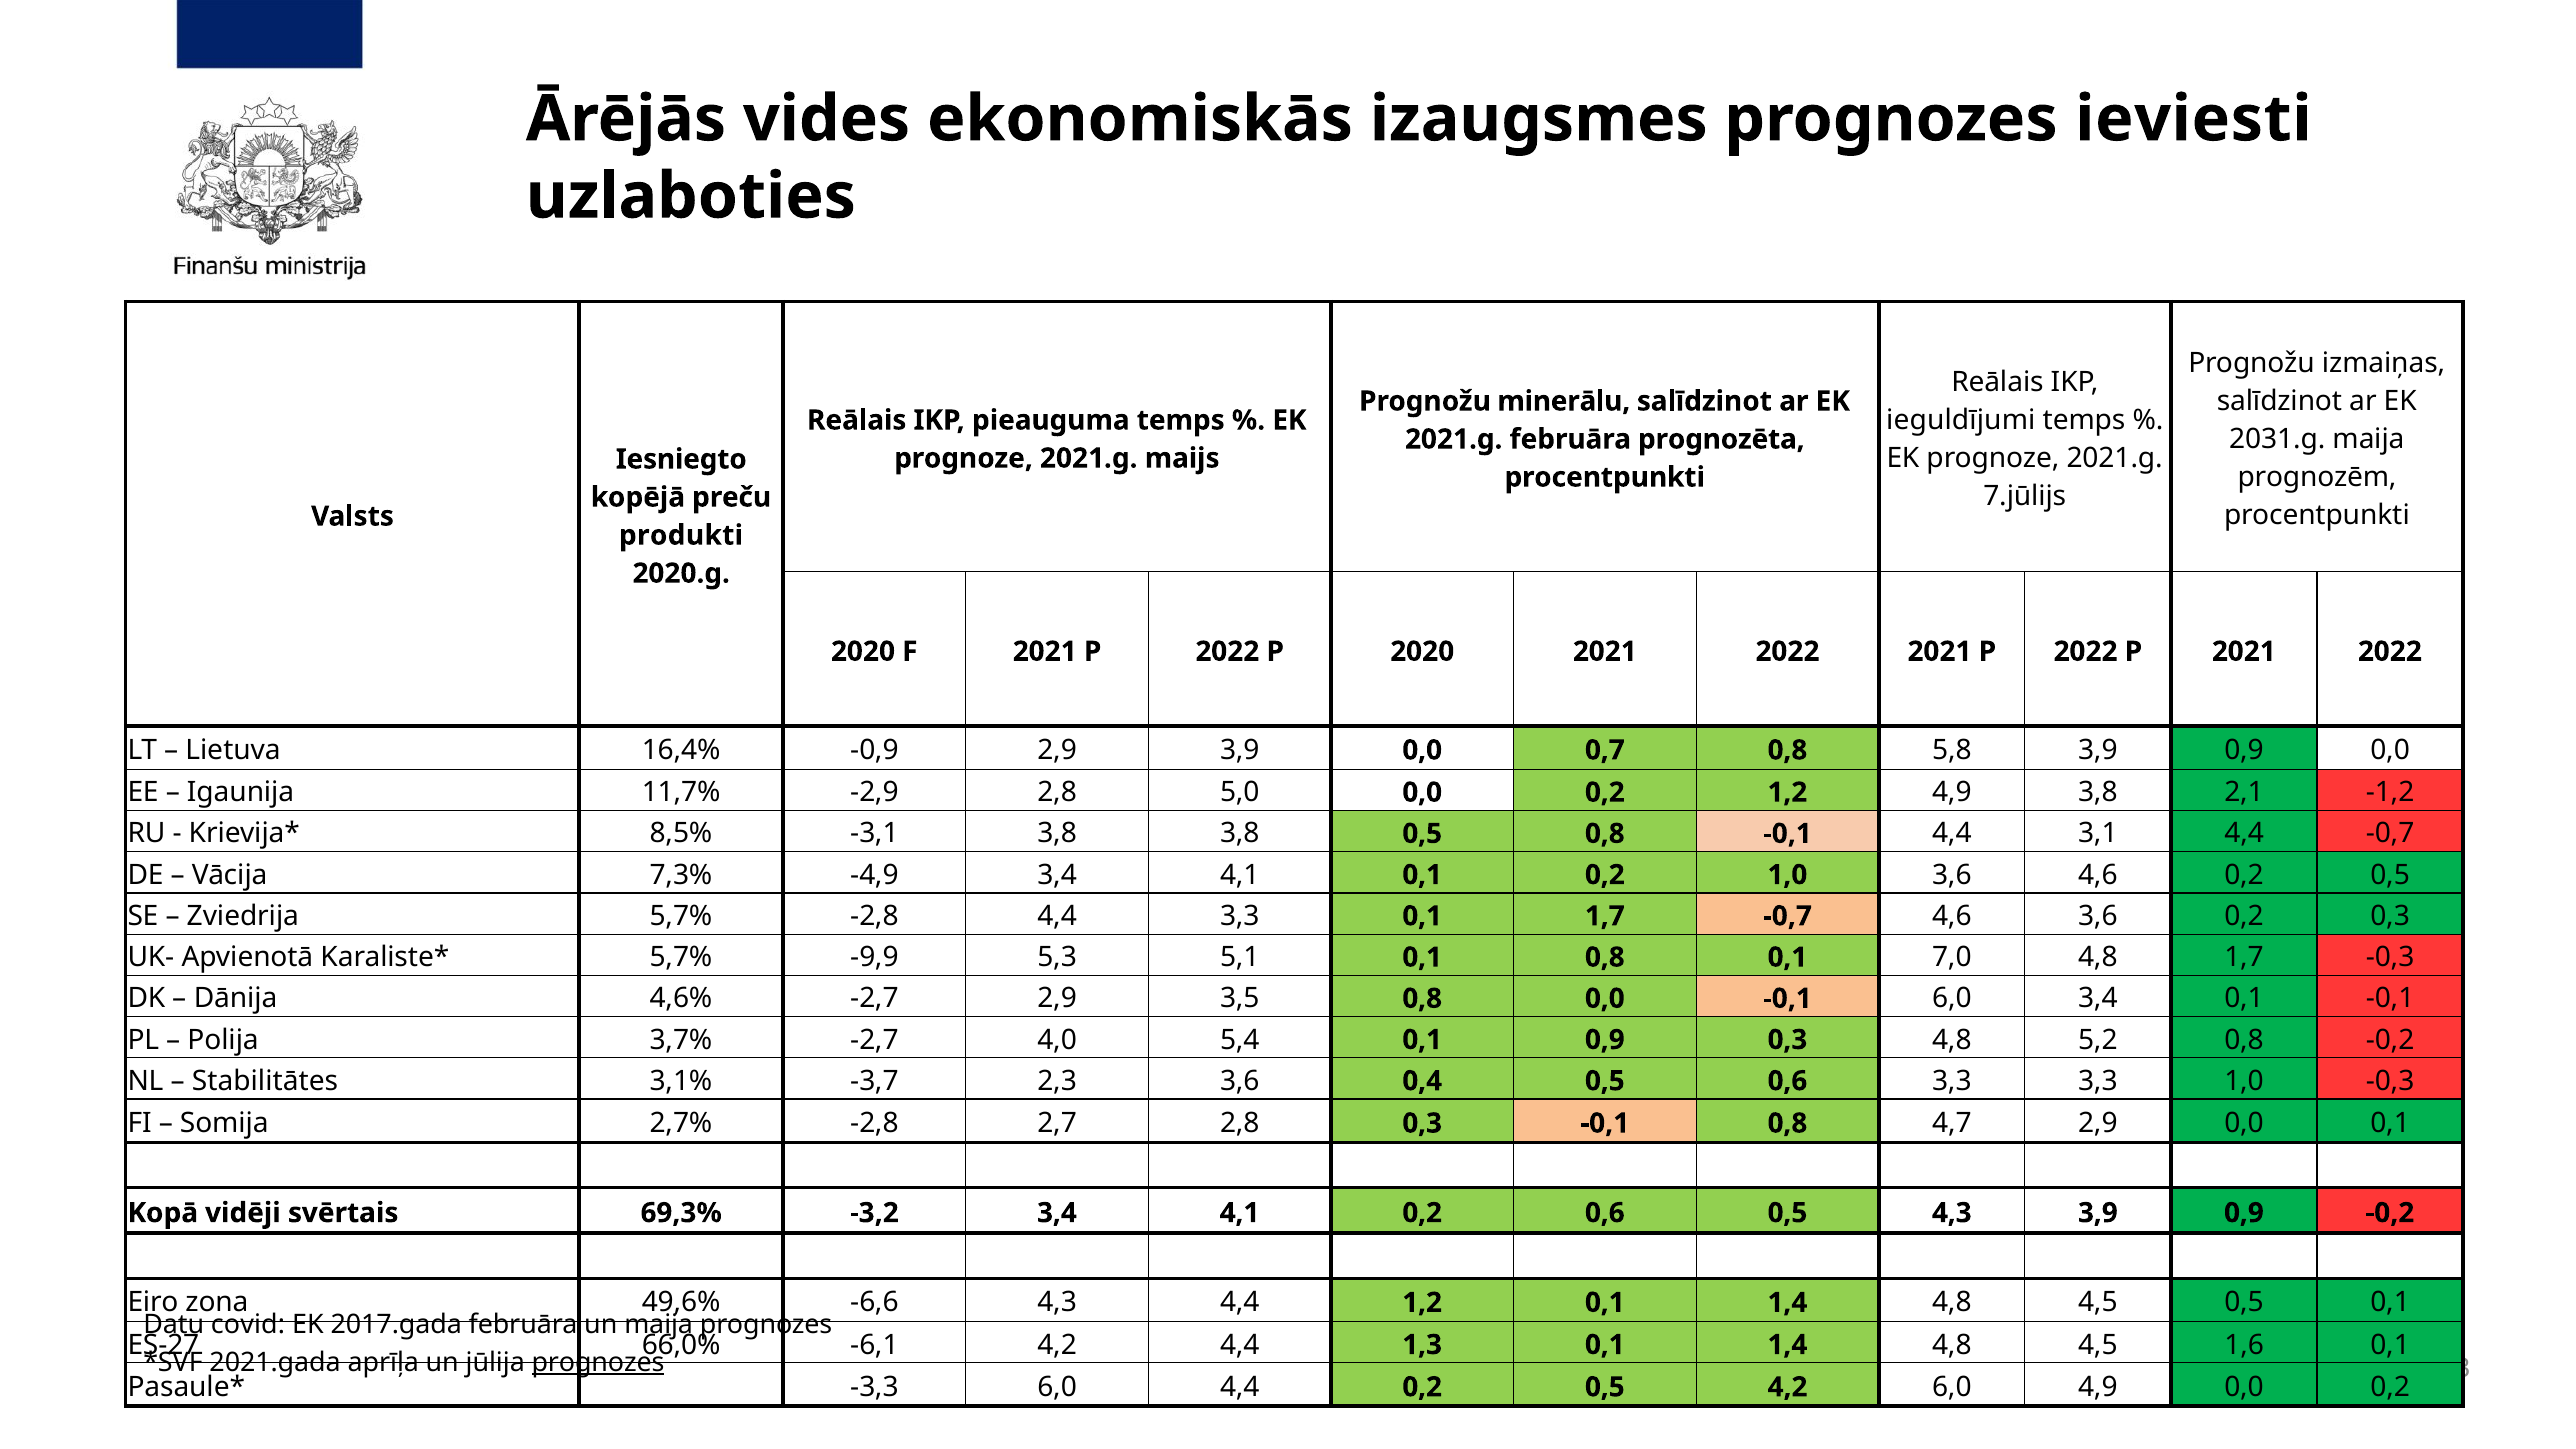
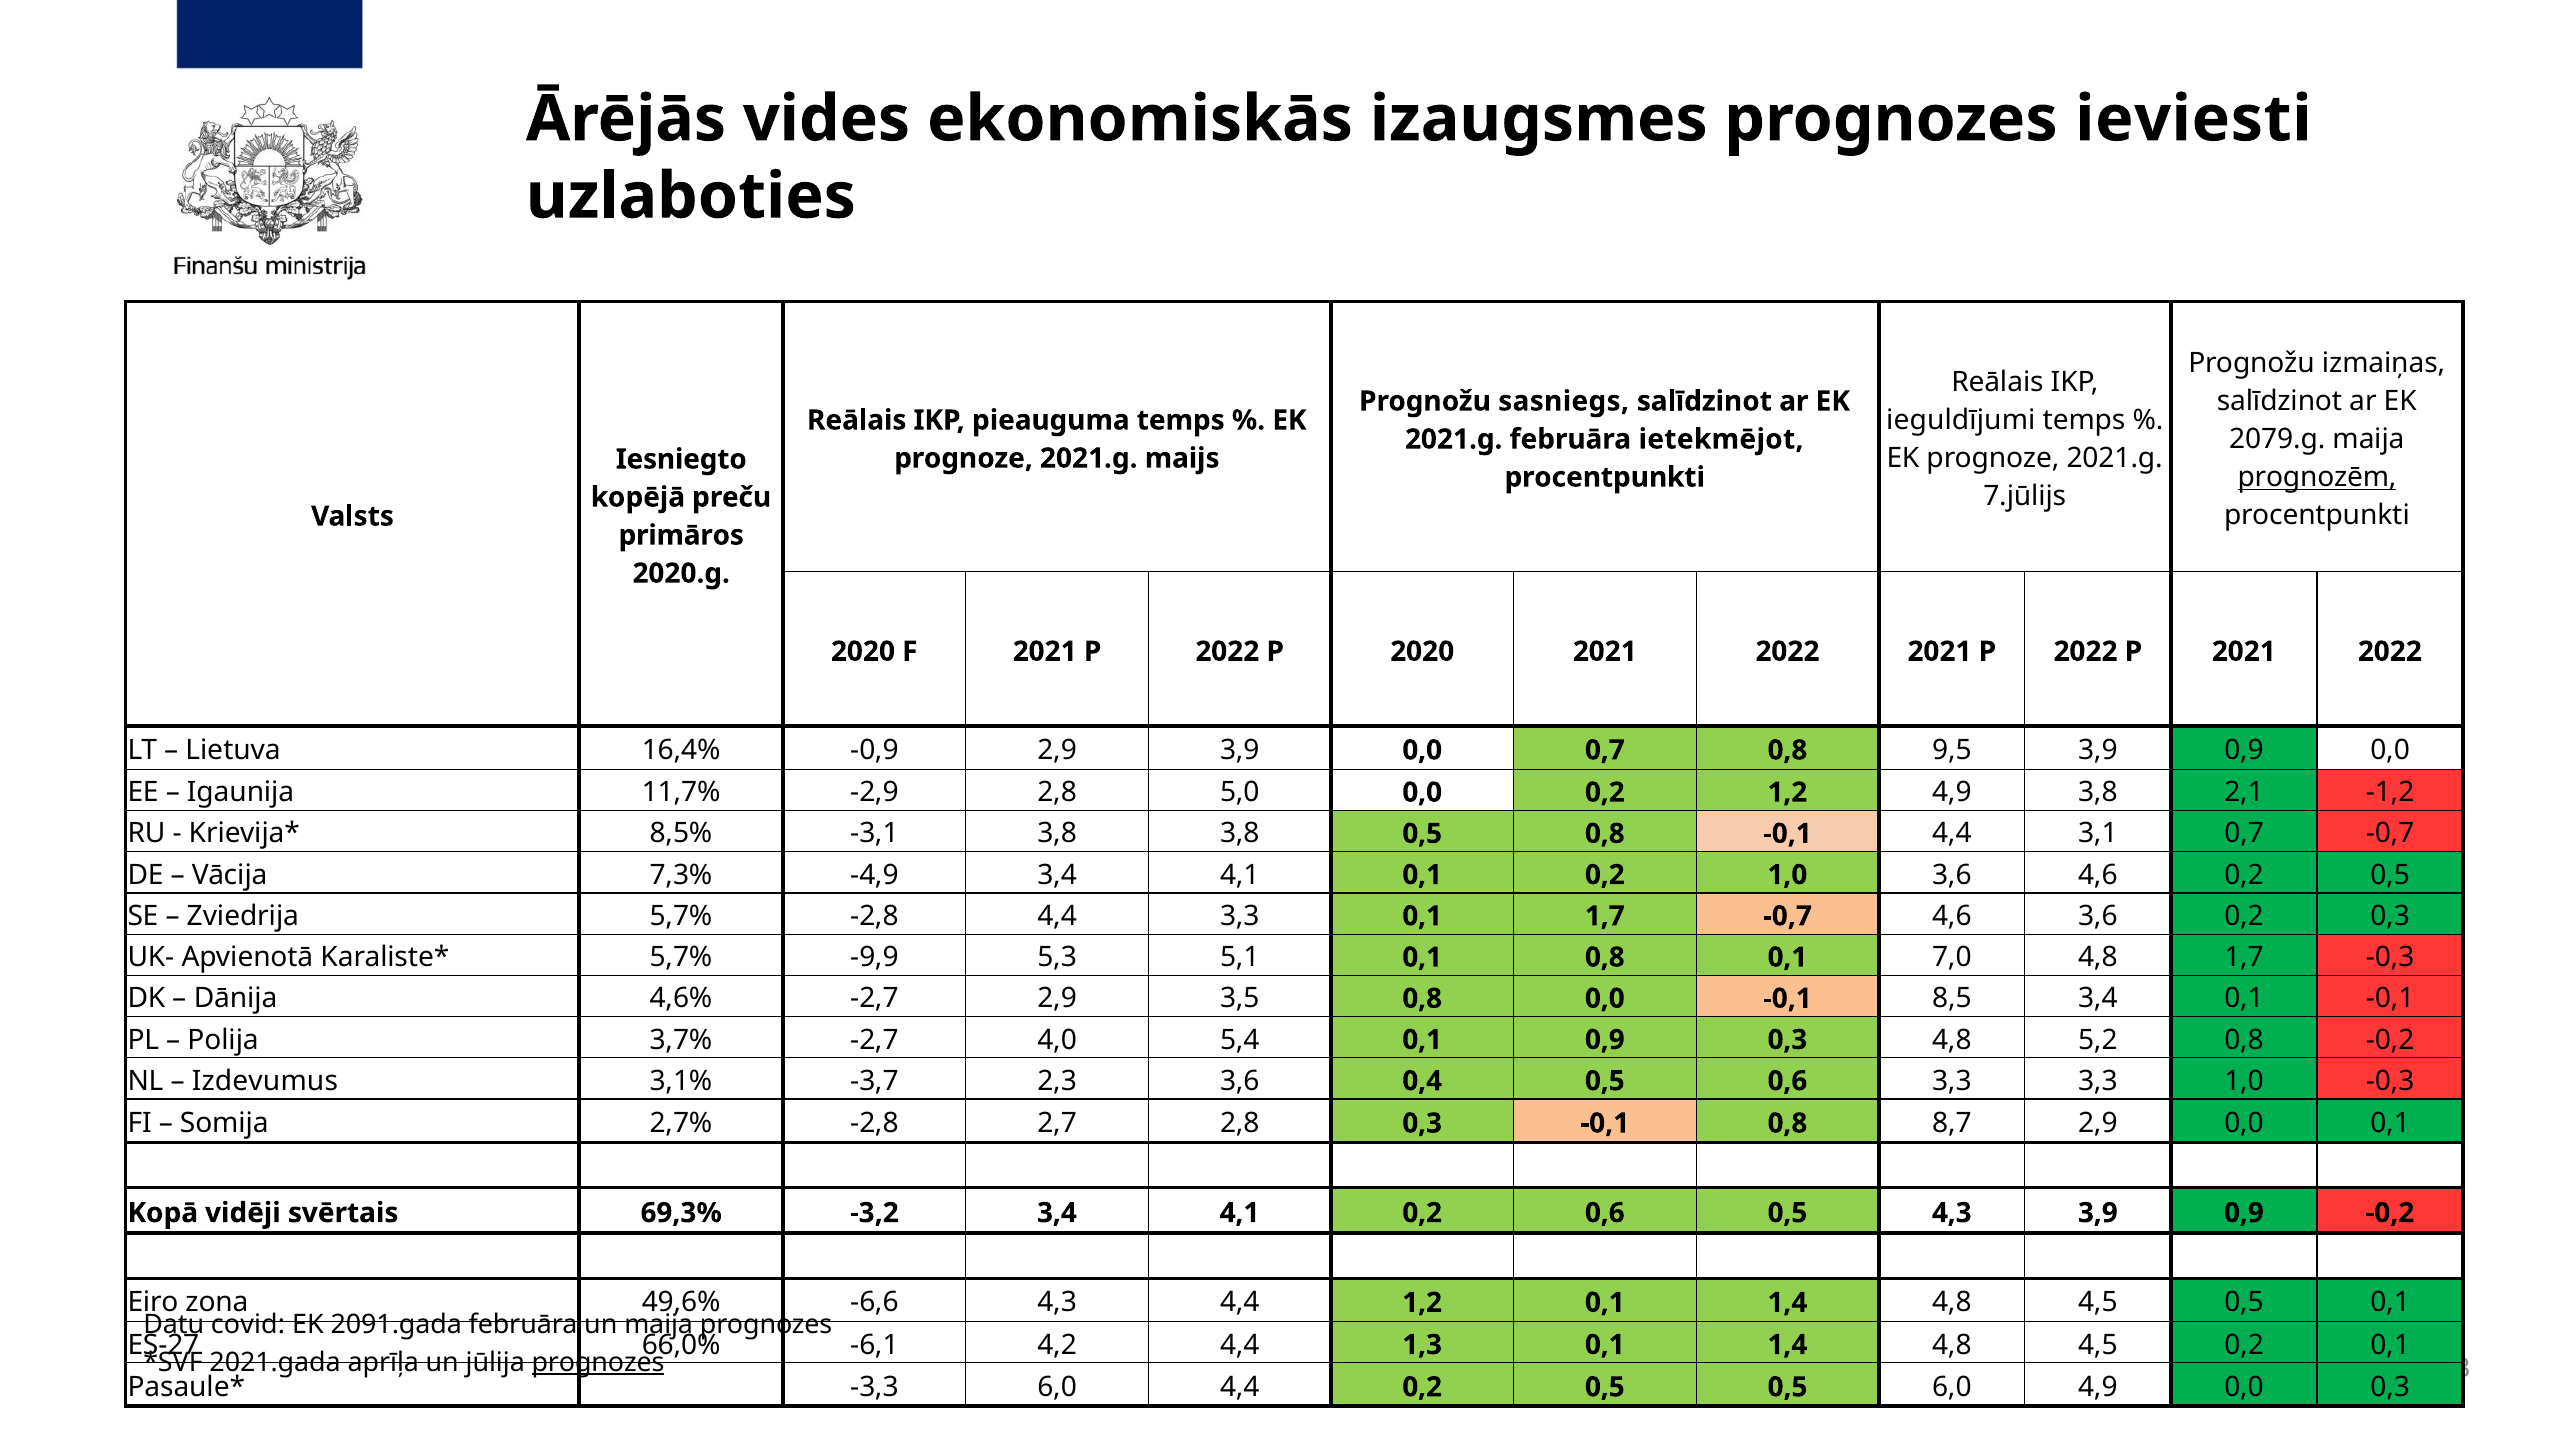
minerālu: minerālu -> sasniegs (1564, 401)
2031.g: 2031.g -> 2079.g (2277, 439)
prognozēta: prognozēta -> ietekmējot (1721, 439)
prognozēm underline: none -> present (2317, 477)
produkti: produkti -> primāros (681, 535)
5,8: 5,8 -> 9,5 (1952, 750)
3,1 4,4: 4,4 -> 0,7 (2244, 834)
6,0: 6,0 -> 8,5 (1952, 999)
Stabilitātes: Stabilitātes -> Izdevumus (265, 1081)
4,7: 4,7 -> 8,7 (1952, 1123)
2017.gada: 2017.gada -> 2091.gada (396, 1325)
4,5 1,6: 1,6 -> 0,2 (2244, 1345)
0,5 4,2: 4,2 -> 0,5 (1788, 1387)
4,9 0,0 0,2: 0,2 -> 0,3 (2390, 1387)
